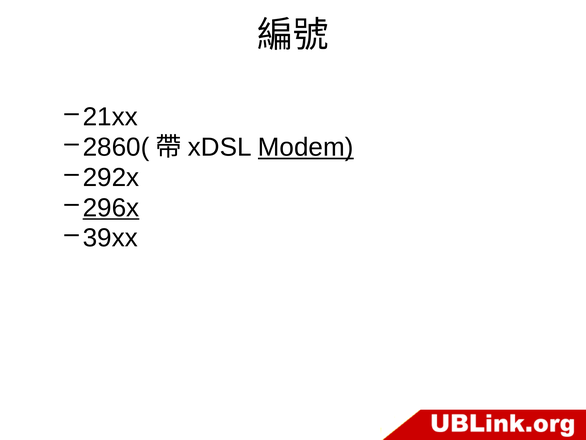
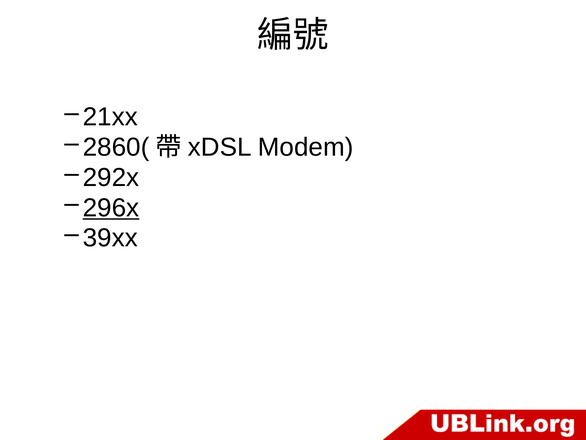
Modem underline: present -> none (306, 147)
